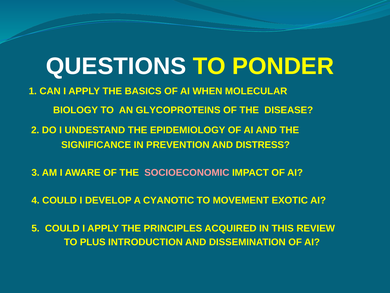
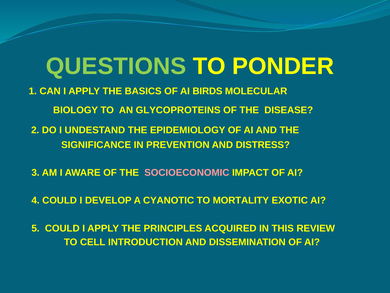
QUESTIONS colour: white -> light green (116, 66)
WHEN: WHEN -> BIRDS (207, 91)
MOVEMENT: MOVEMENT -> MORTALITY (241, 200)
PLUS: PLUS -> CELL (93, 242)
